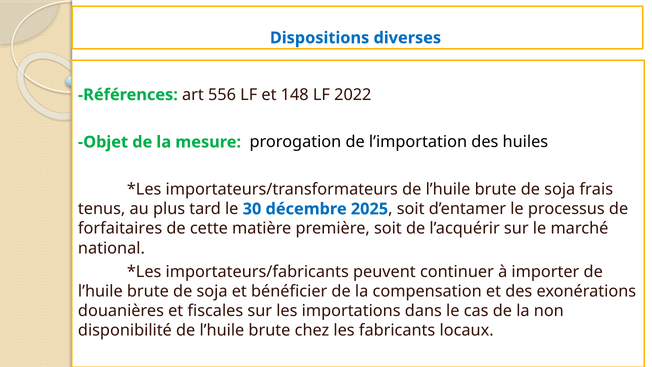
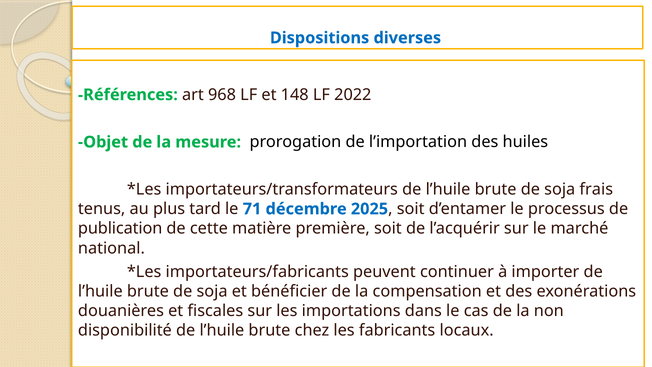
556: 556 -> 968 (222, 95)
30: 30 -> 71 (252, 209)
forfaitaires: forfaitaires -> publication (120, 228)
